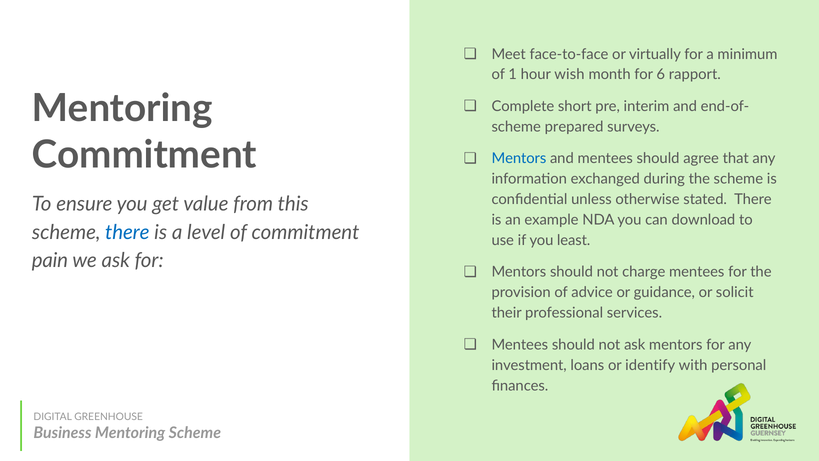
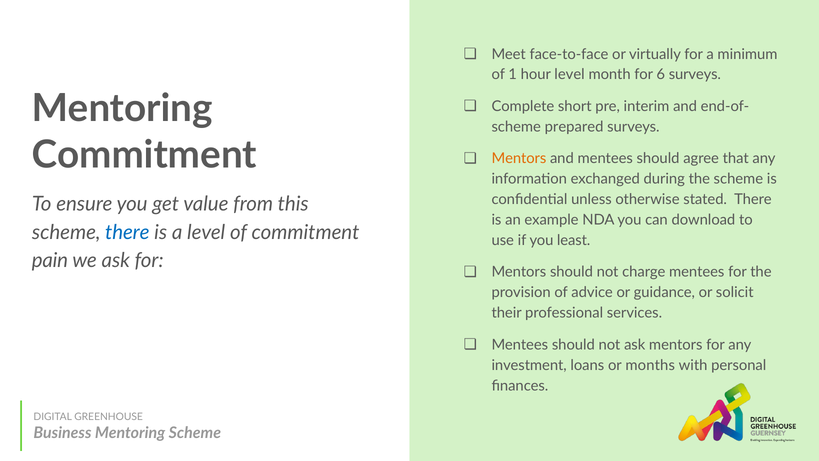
hour wish: wish -> level (570, 75)
6 rapport: rapport -> surveys (695, 75)
Mentors colour: blue -> orange (519, 158)
identify: identify -> months (650, 365)
